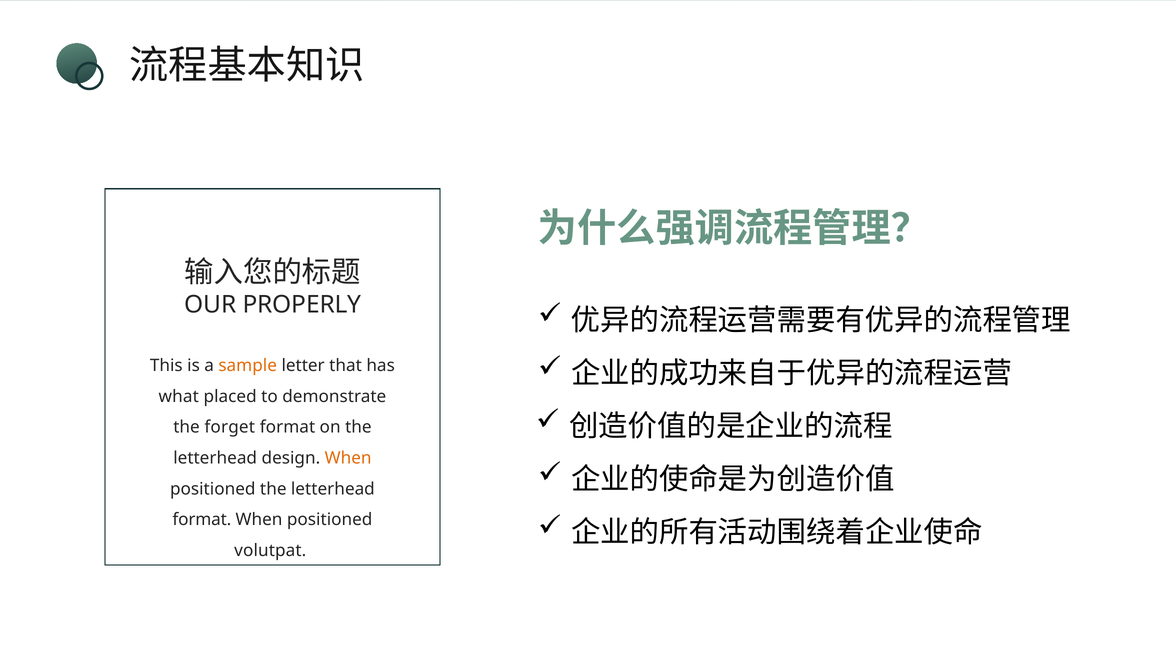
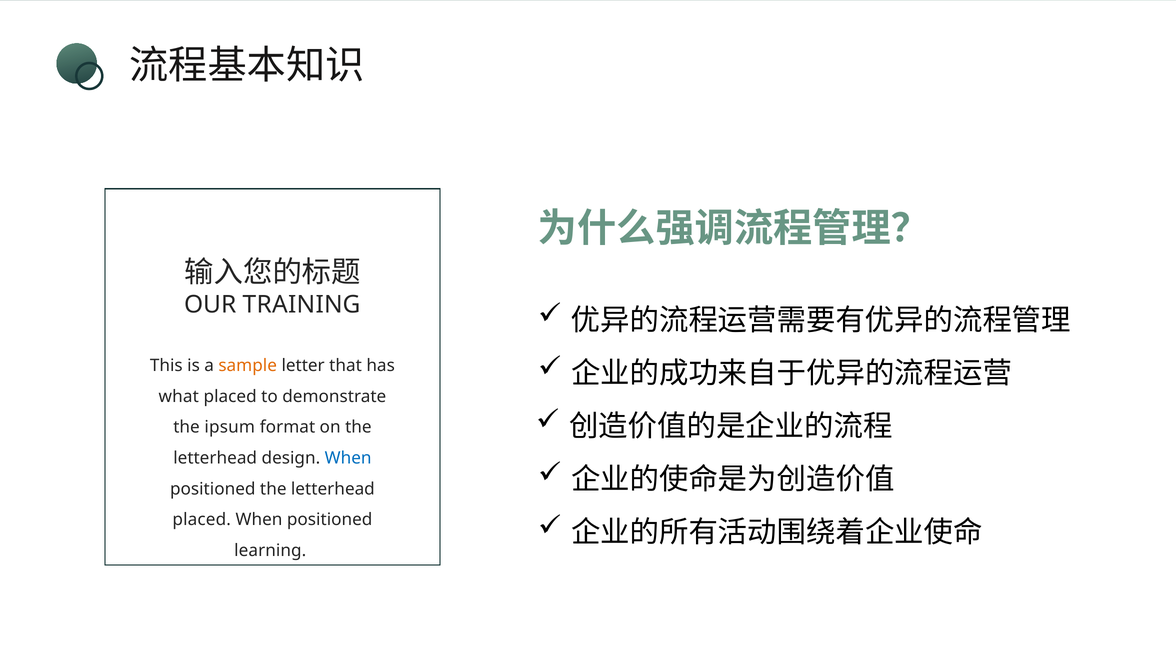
PROPERLY: PROPERLY -> TRAINING (302, 305)
forget: forget -> ipsum (230, 428)
When colour: orange -> blue (348, 458)
format: format -> placed (202, 520)
volutpat: volutpat -> learning (270, 551)
